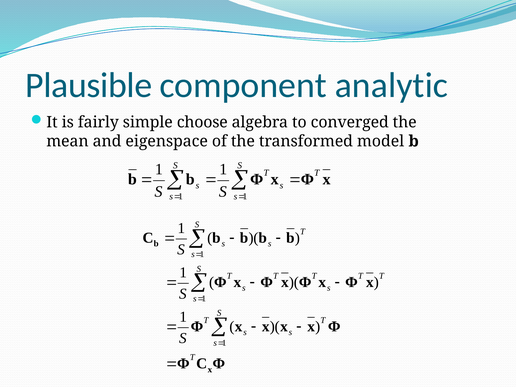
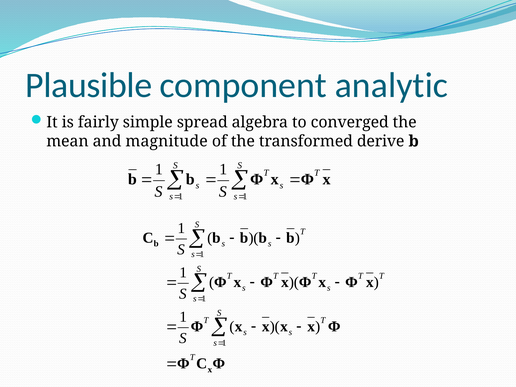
choose: choose -> spread (202, 122)
eigenspace: eigenspace -> magnitude (167, 141)
model: model -> derive (381, 141)
